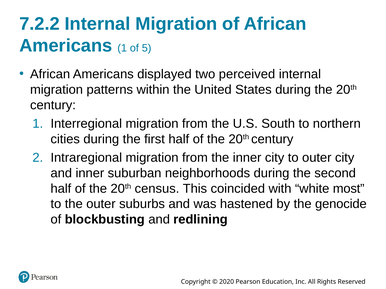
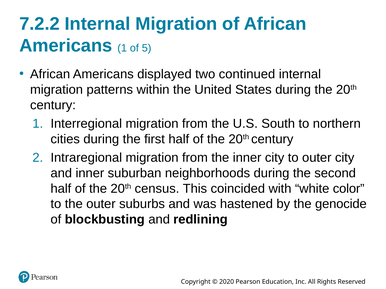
perceived: perceived -> continued (247, 74)
most: most -> color (349, 189)
